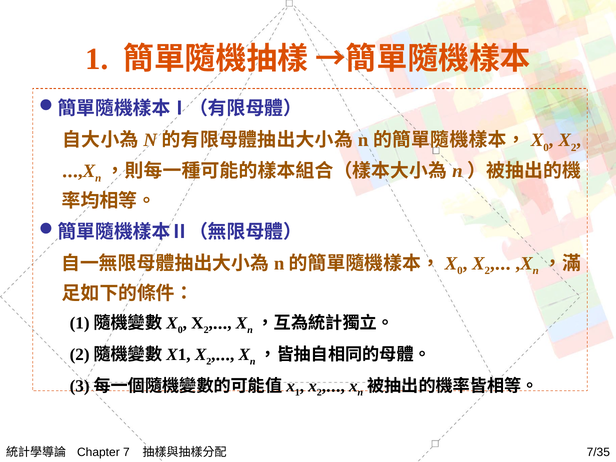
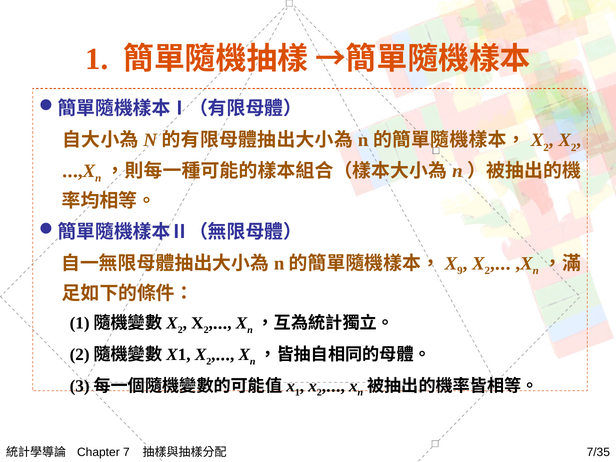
0: 0 -> 2 (546, 148)
0: 0 -> 9 (460, 271)
0: 0 -> 2 (180, 330)
